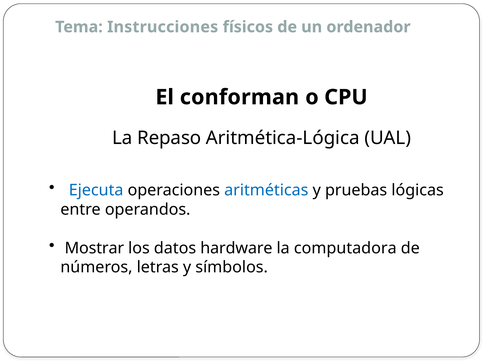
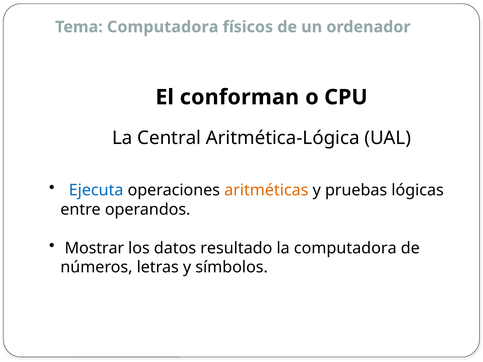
Tema Instrucciones: Instrucciones -> Computadora (163, 27)
Repaso: Repaso -> Central (169, 138)
aritméticas colour: blue -> orange (266, 190)
hardware: hardware -> resultado (236, 248)
